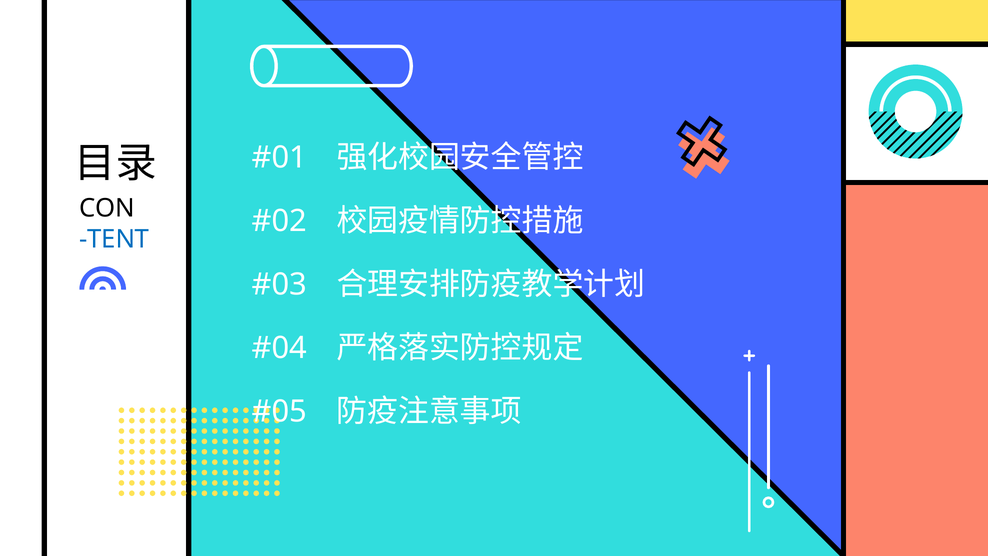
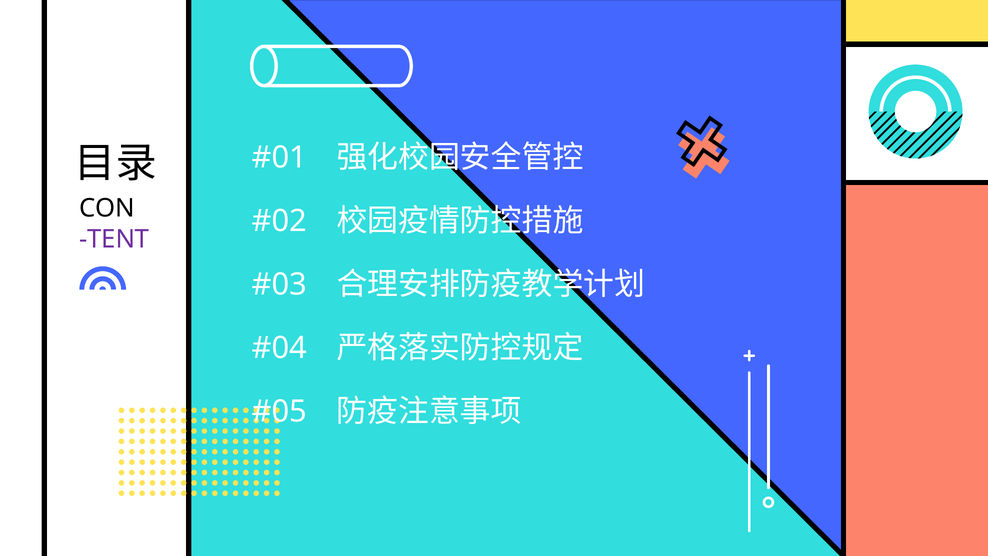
TENT colour: blue -> purple (114, 239)
